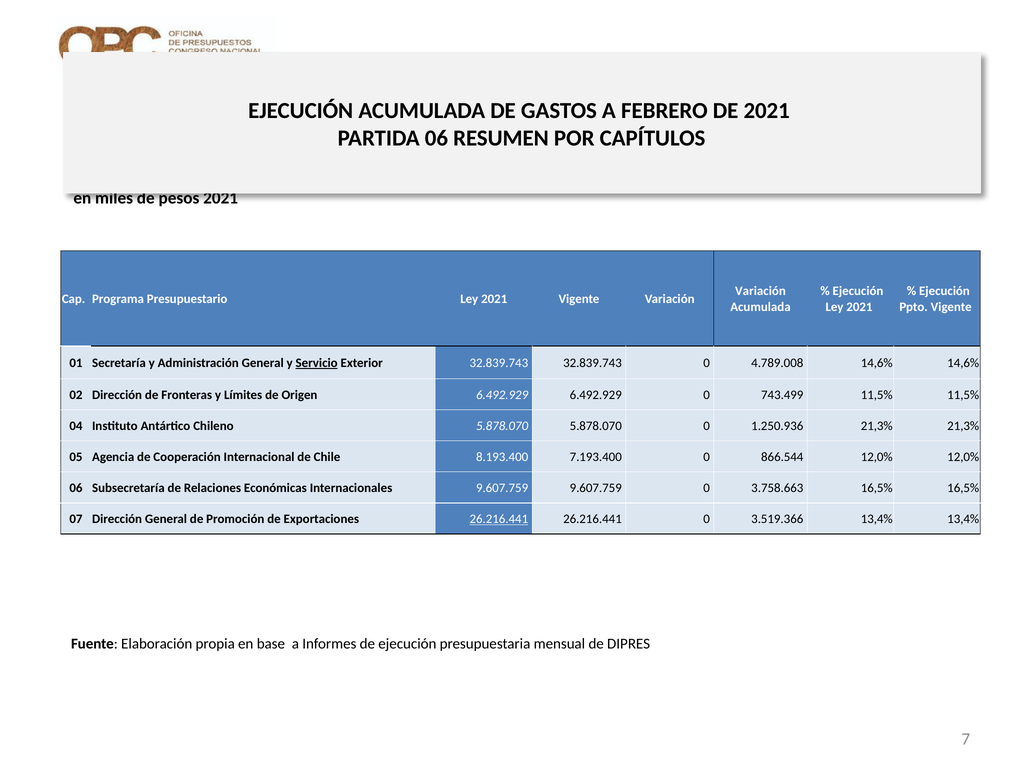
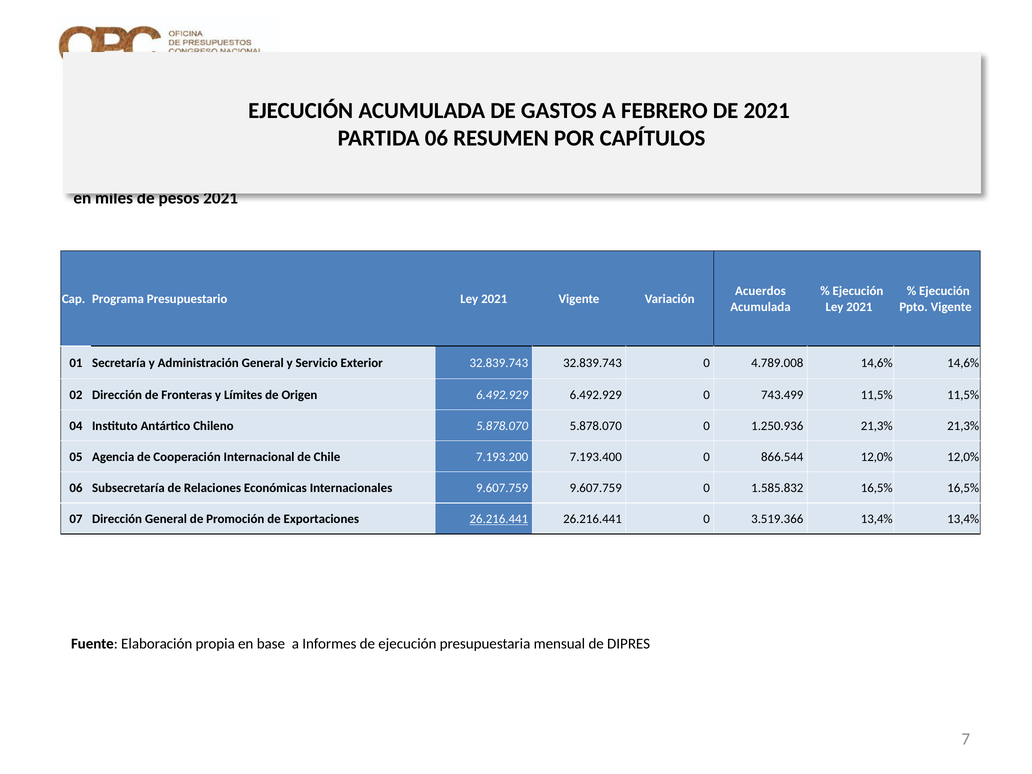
Variación: Variación -> Acuerdos (760, 291)
Servicio underline: present -> none (317, 363)
8.193.400: 8.193.400 -> 7.193.200 (502, 457)
3.758.663: 3.758.663 -> 1.585.832 (777, 488)
